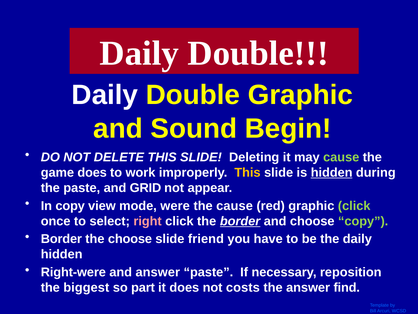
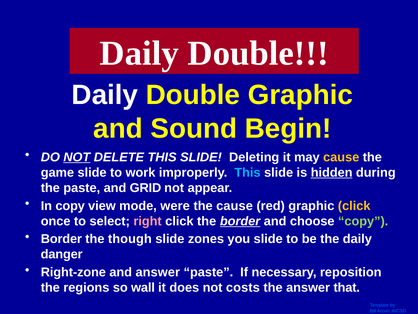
NOT underline: none -> present (77, 157)
cause colour: light green -> yellow (341, 157)
game does: does -> slide (92, 172)
This colour: yellow -> light blue (247, 172)
click colour: light green -> yellow (354, 205)
the choose: choose -> though (130, 239)
friend: friend -> zones (206, 239)
you have: have -> slide (268, 239)
hidden: hidden -> danger (62, 254)
Right-were: Right-were -> Right-zone (73, 272)
biggest: biggest -> regions (86, 287)
part: part -> wall (143, 287)
find: find -> that (347, 287)
